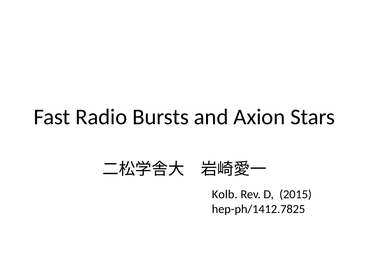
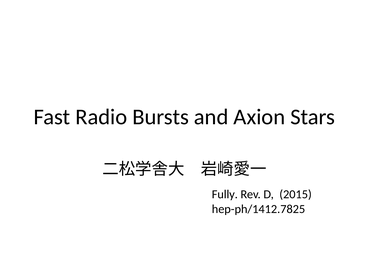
Kolb: Kolb -> Fully (225, 195)
